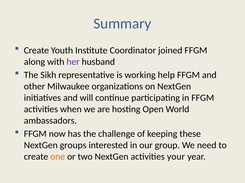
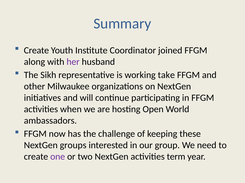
help: help -> take (166, 75)
one colour: orange -> purple (58, 157)
your: your -> term (176, 157)
